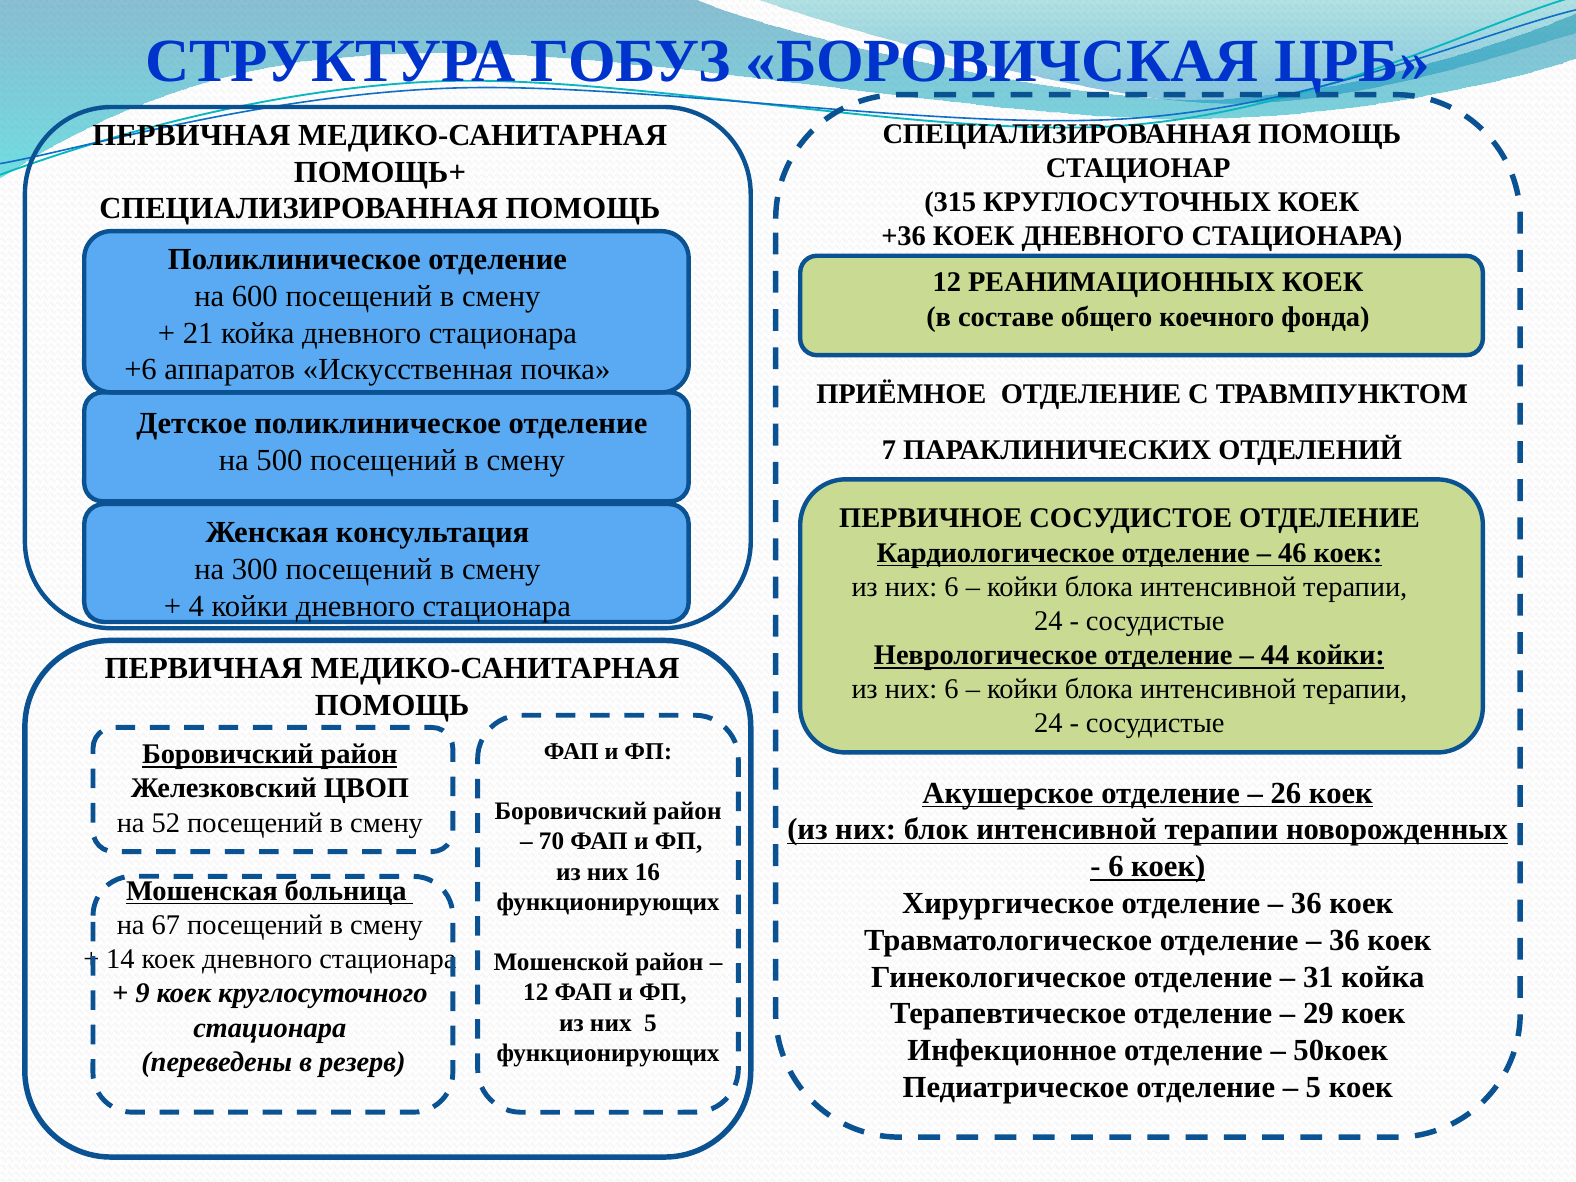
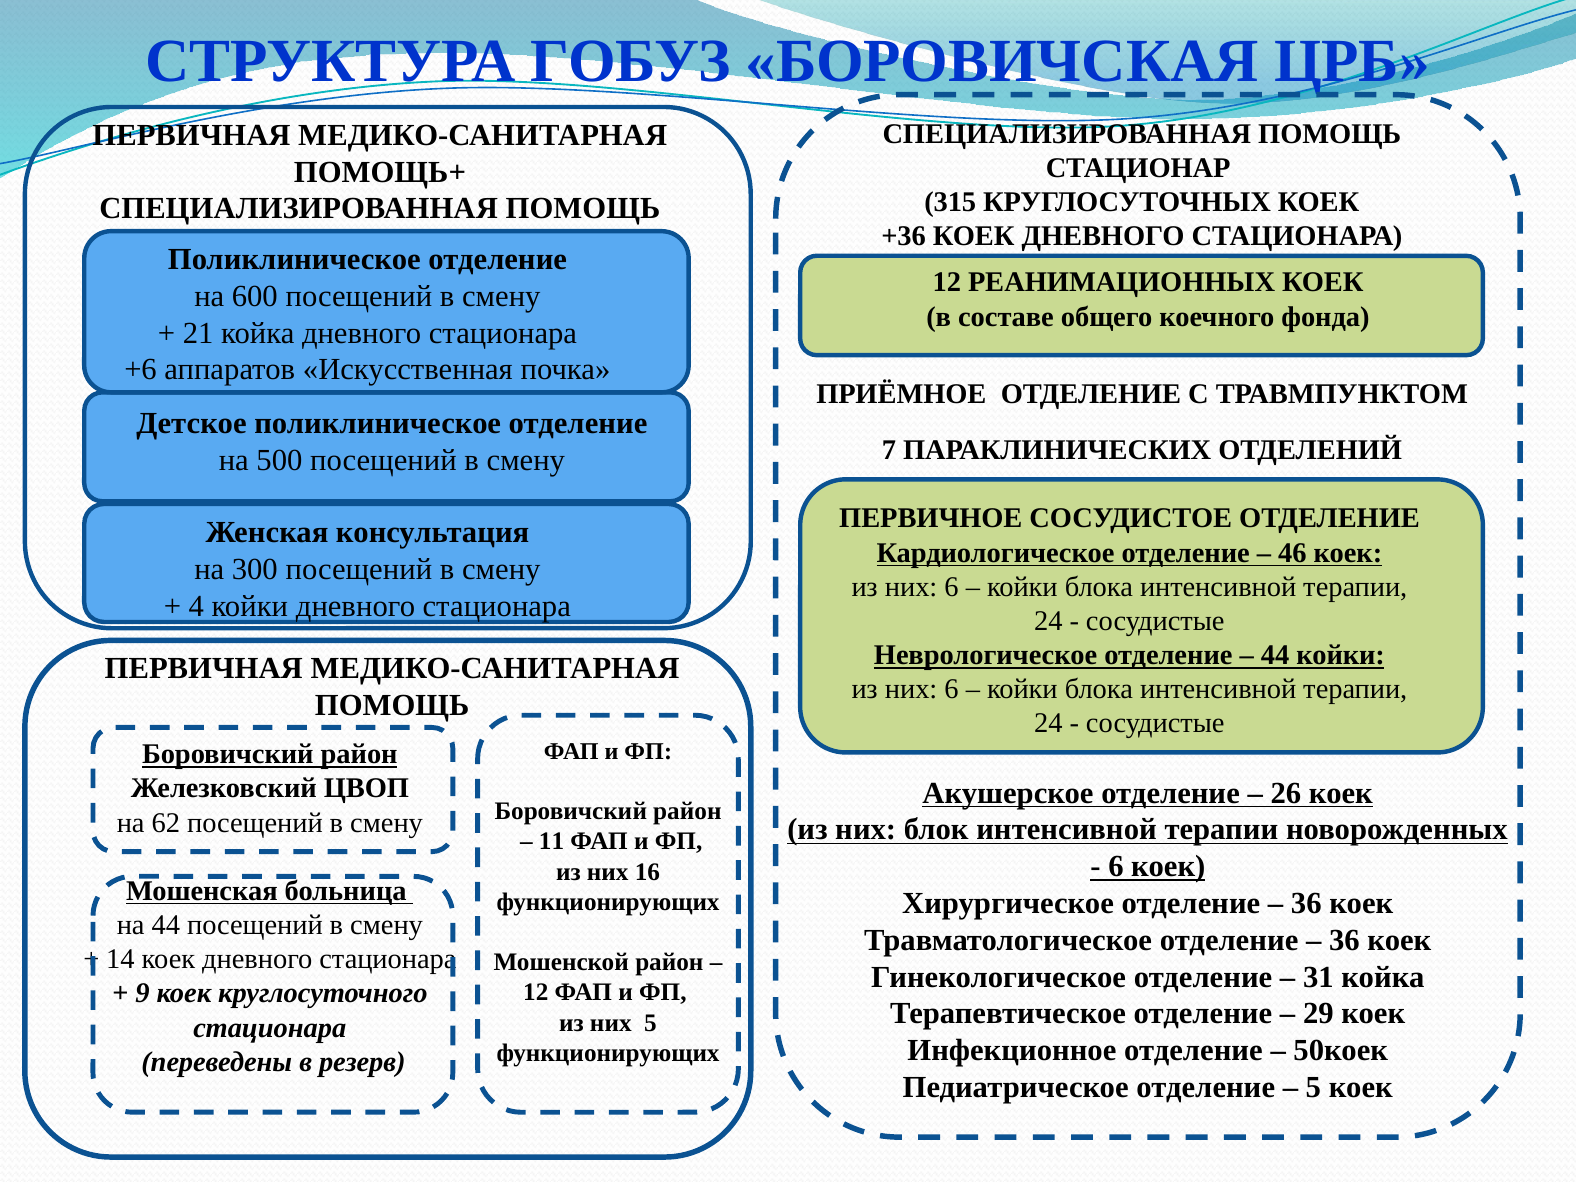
52: 52 -> 62 (166, 823)
70: 70 -> 11 (552, 841)
на 67: 67 -> 44 (166, 925)
